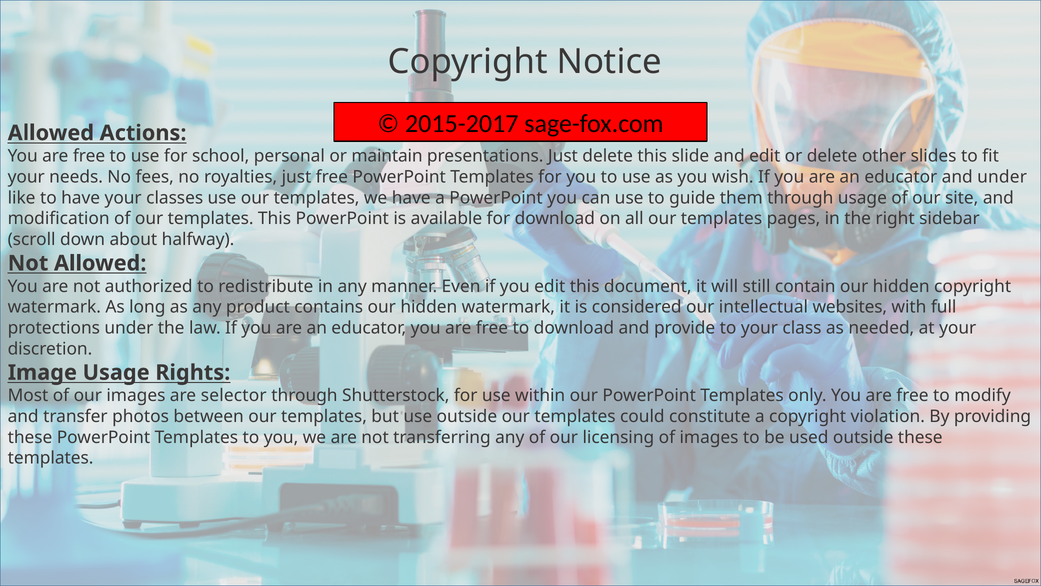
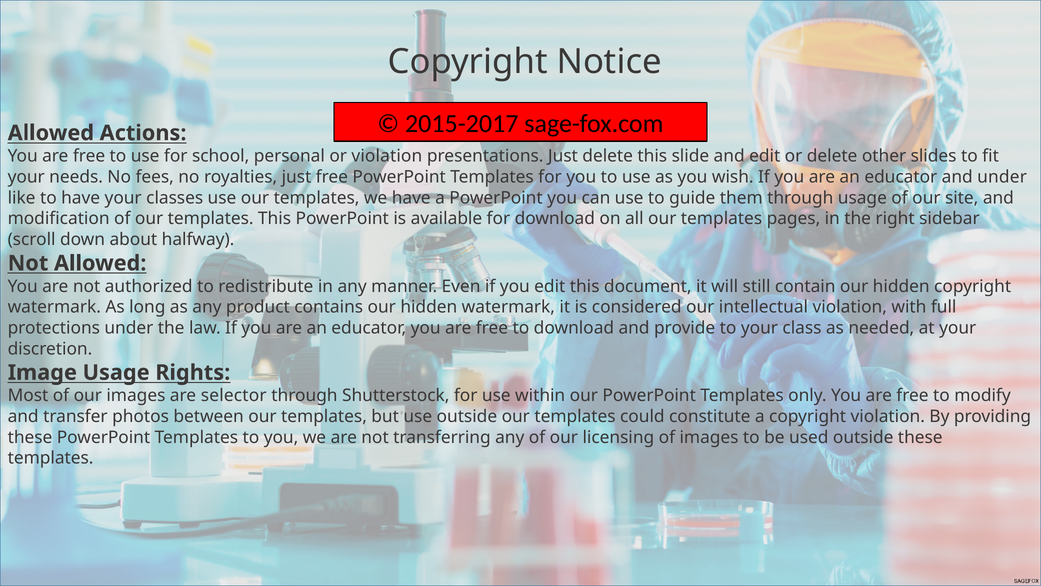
or maintain: maintain -> violation (387, 156)
intellectual websites: websites -> violation (850, 307)
